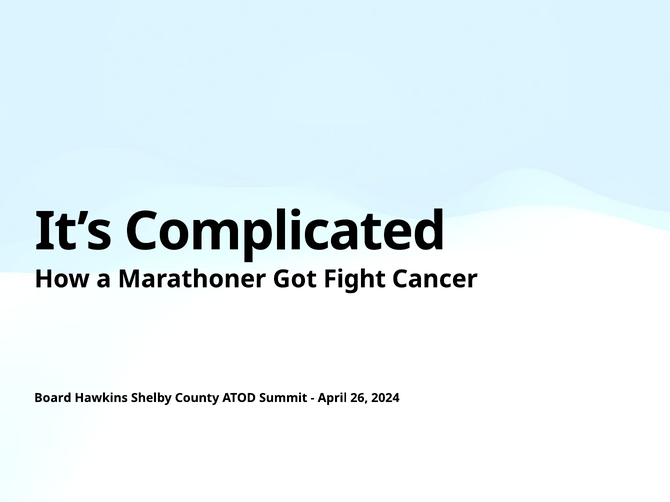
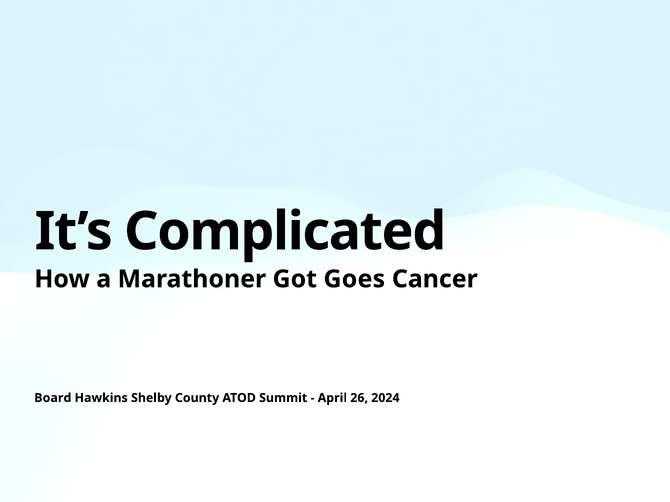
Fight: Fight -> Goes (354, 279)
